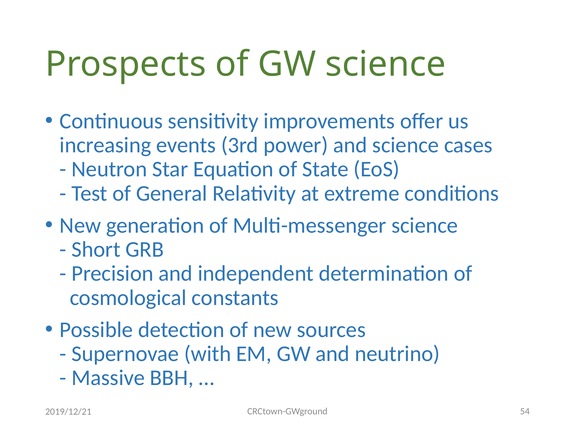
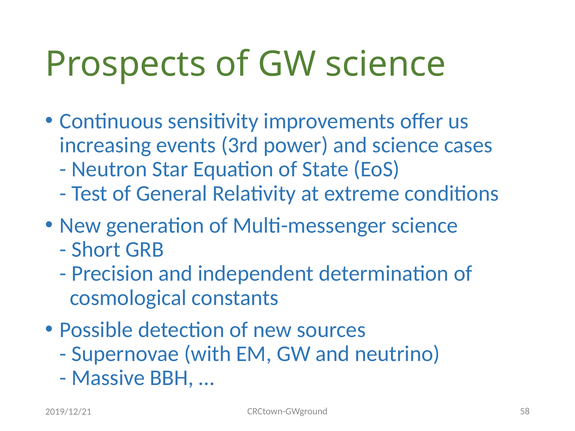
54: 54 -> 58 (525, 412)
